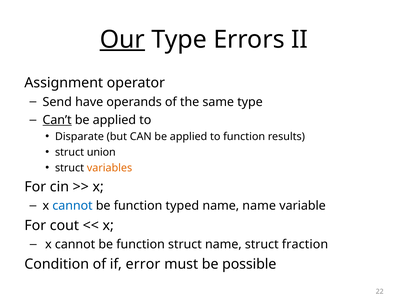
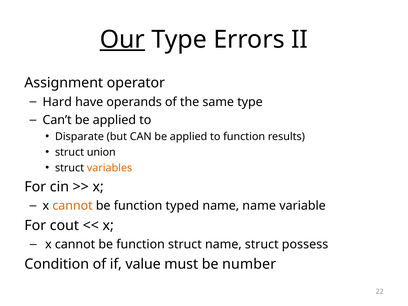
Send: Send -> Hard (57, 102)
Can’t underline: present -> none (57, 120)
cannot colour: blue -> orange (73, 206)
fraction: fraction -> possess (305, 244)
error: error -> value (143, 264)
possible: possible -> number (249, 264)
